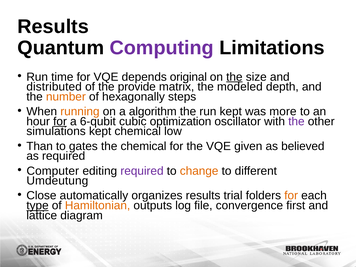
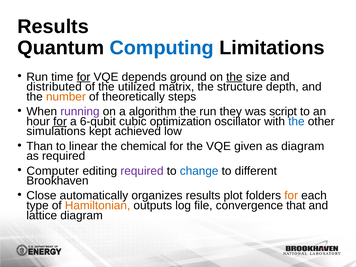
Computing colour: purple -> blue (162, 48)
for underline: none -> present (83, 77)
original: original -> ground (188, 77)
provide: provide -> utilized (137, 87)
modeled: modeled -> structure (240, 87)
hexagonally: hexagonally -> theoretically (133, 97)
running colour: orange -> purple (80, 112)
run kept: kept -> they (231, 112)
more: more -> script (283, 112)
the colour: purple -> blue (296, 121)
kept chemical: chemical -> achieved (138, 131)
gates: gates -> linear (83, 146)
as believed: believed -> diagram (303, 146)
change colour: orange -> blue (199, 171)
Umdeutung: Umdeutung -> Brookhaven (57, 181)
trial: trial -> plot (233, 196)
type underline: present -> none (38, 206)
first: first -> that (296, 206)
